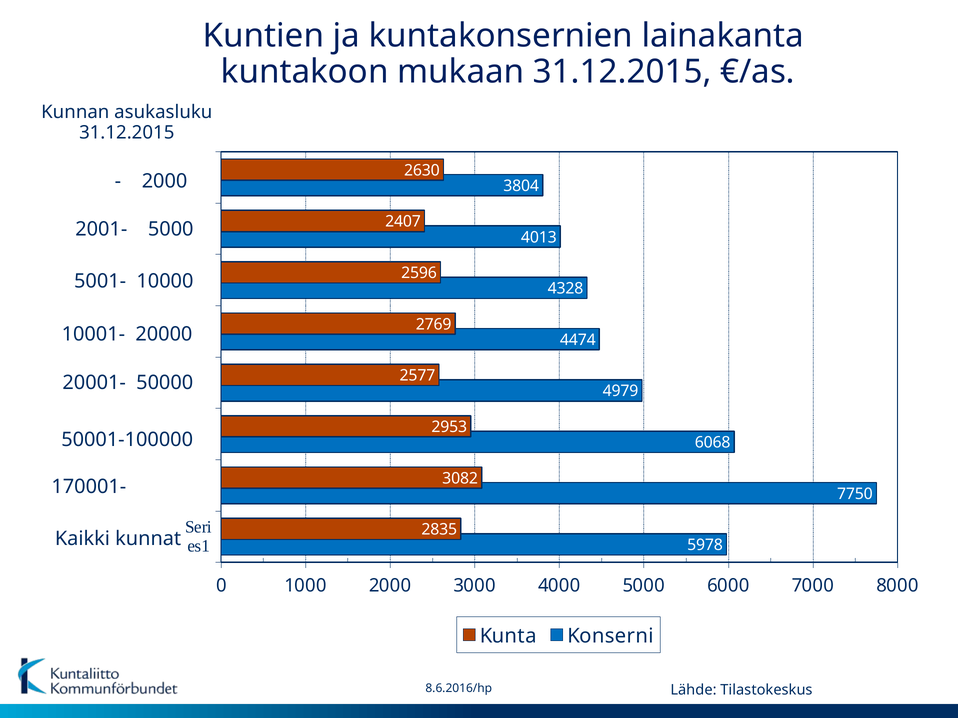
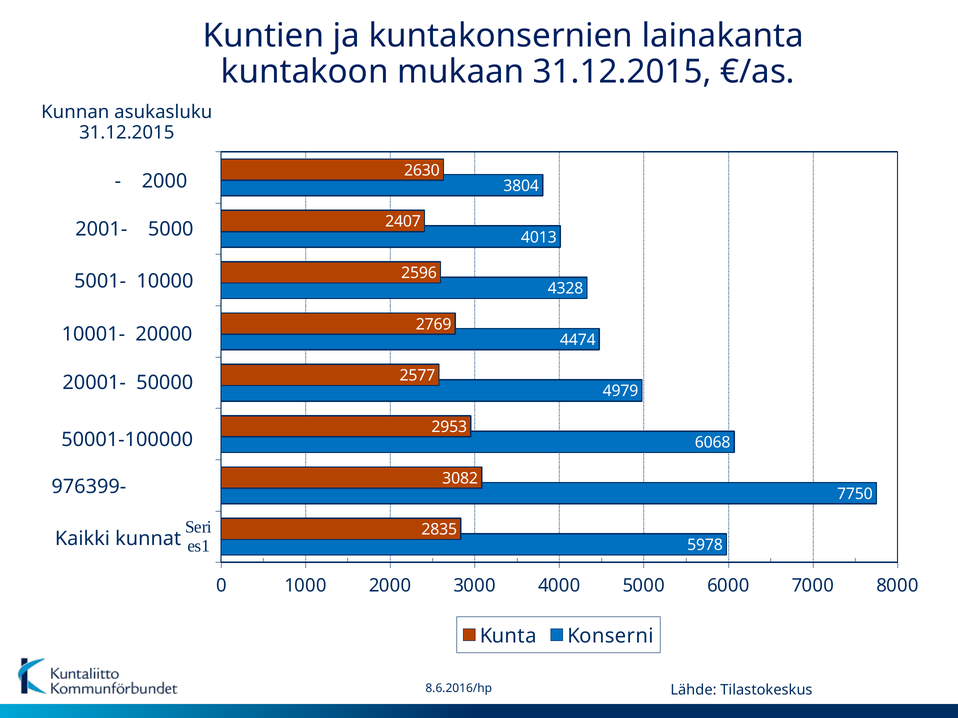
170001-: 170001- -> 976399- (89, 487)
